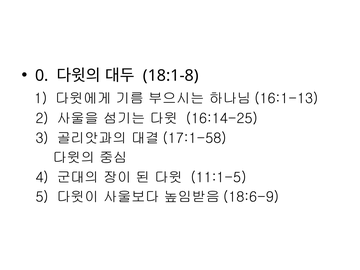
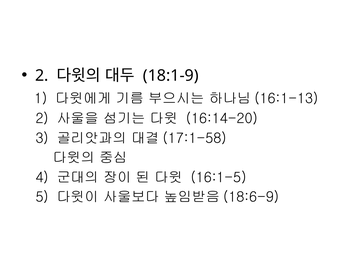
0: 0 -> 2 (42, 76)
18:1-8: 18:1-8 -> 18:1-9 (171, 76)
16:14-25: 16:14-25 -> 16:14-20 (222, 119)
11:1-5: 11:1-5 -> 16:1-5 (219, 177)
